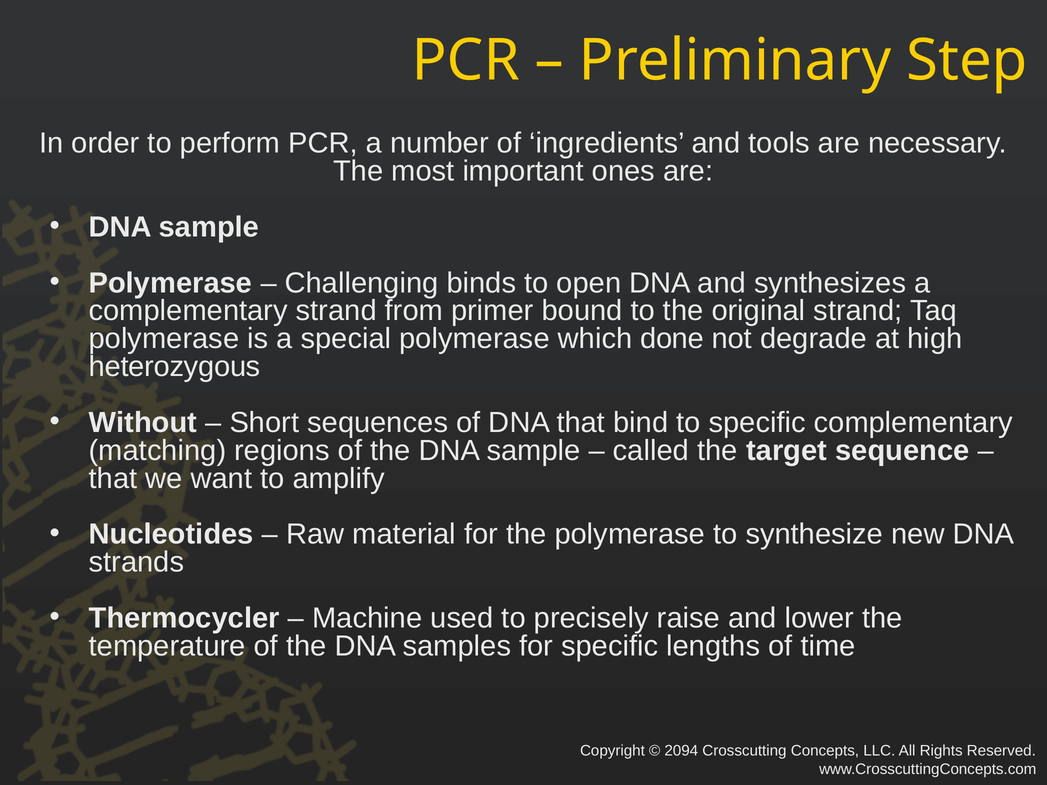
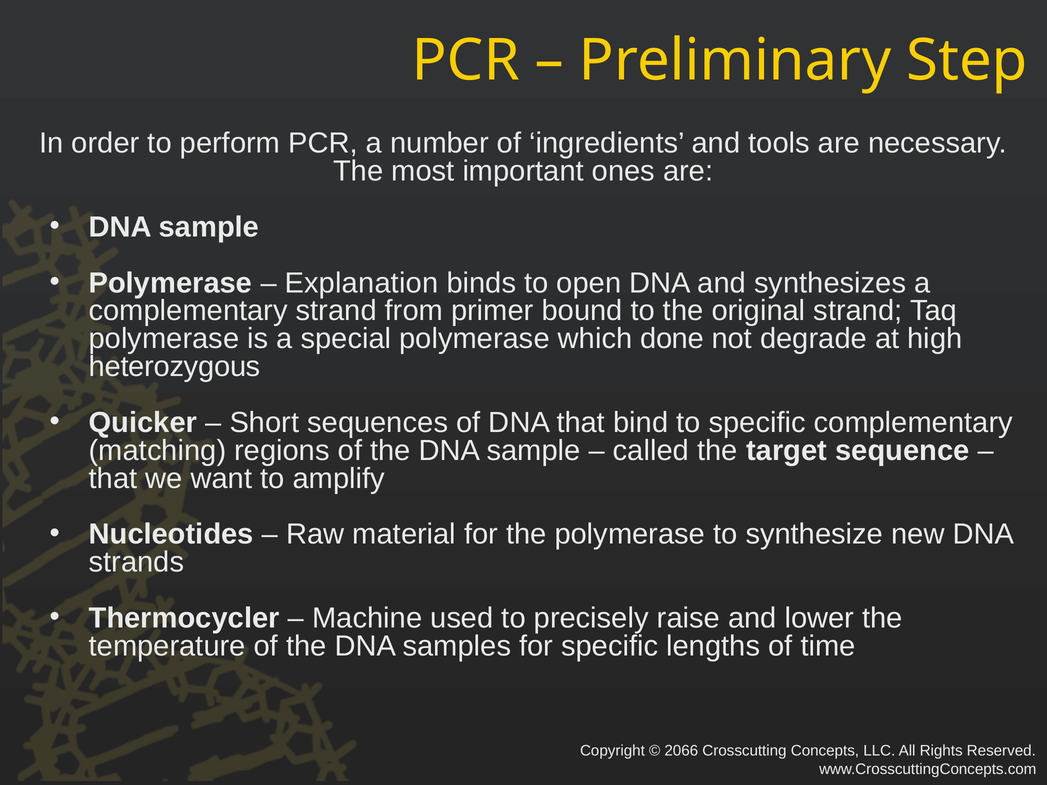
Challenging: Challenging -> Explanation (362, 283)
Without: Without -> Quicker (143, 423)
2094: 2094 -> 2066 (681, 751)
